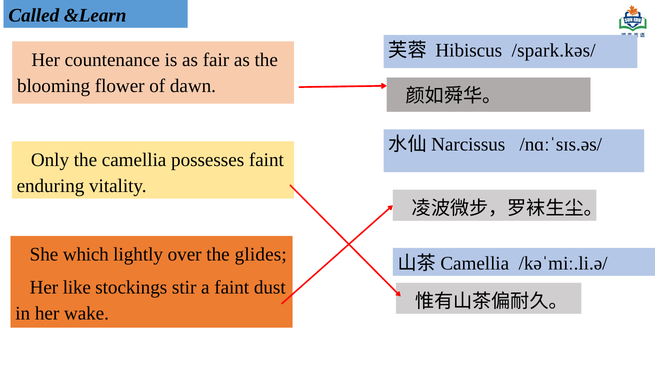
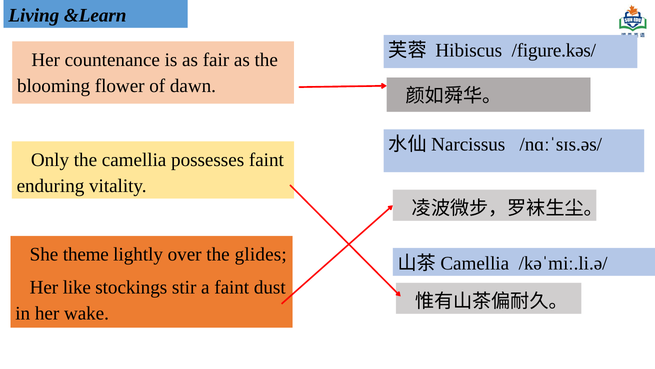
Called: Called -> Living (34, 15)
/spark.kəs/: /spark.kəs/ -> /figure.kəs/ (554, 50)
which: which -> theme (86, 254)
